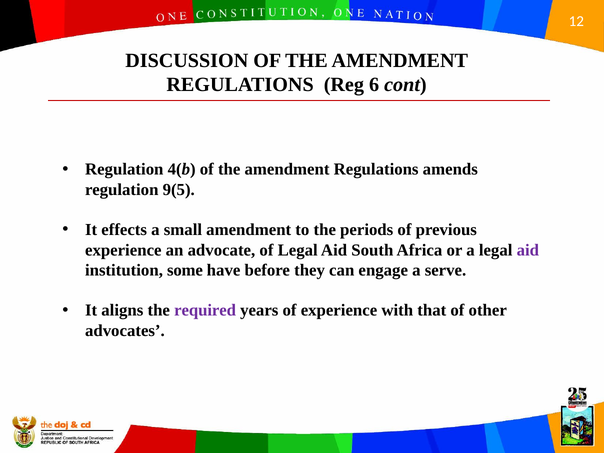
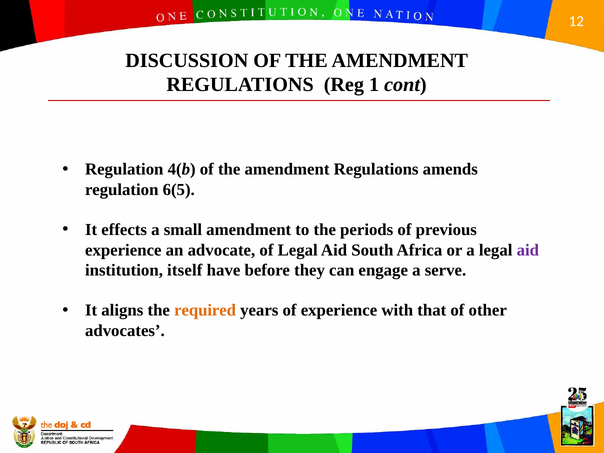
6: 6 -> 1 (374, 85)
9(5: 9(5 -> 6(5 (179, 190)
some: some -> itself (185, 270)
required colour: purple -> orange (205, 310)
